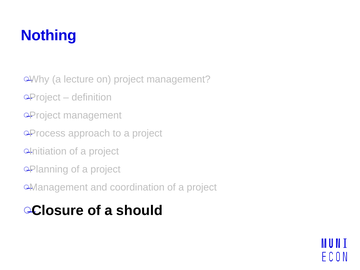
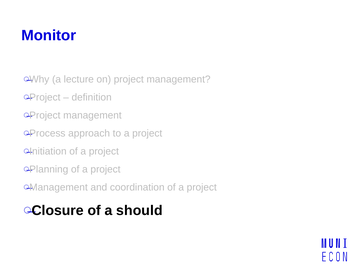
Nothing: Nothing -> Monitor (49, 35)
